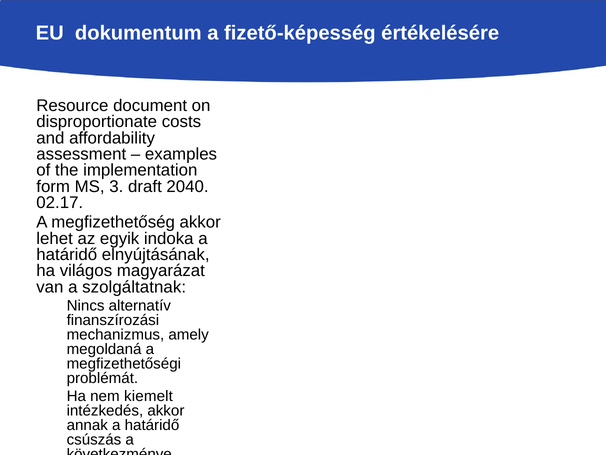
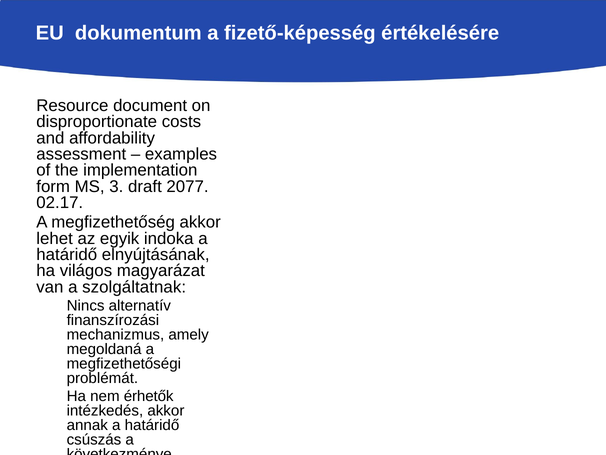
2040: 2040 -> 2077 (188, 186)
kiemelt: kiemelt -> érhetők (149, 396)
